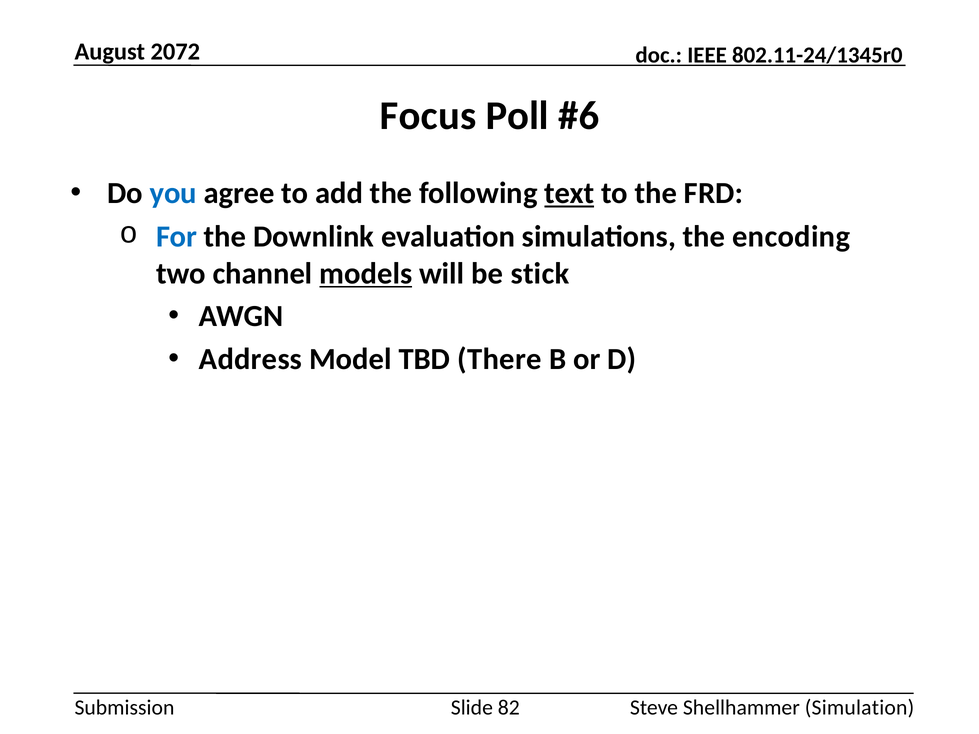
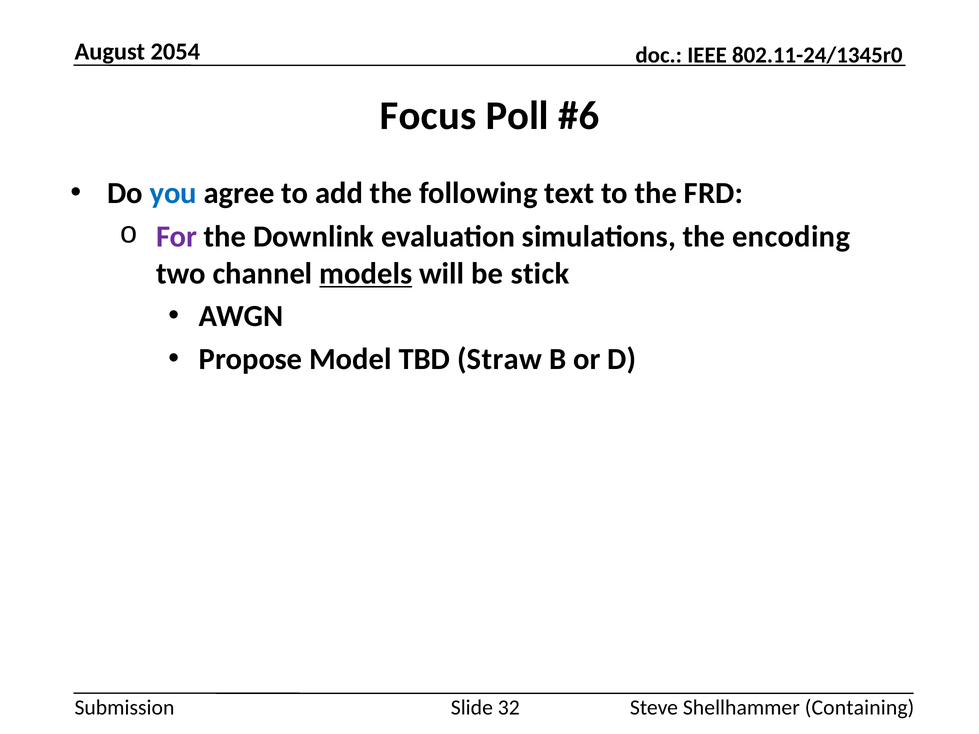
2072: 2072 -> 2054 (175, 52)
text underline: present -> none (569, 193)
For colour: blue -> purple (177, 237)
Address: Address -> Propose (251, 359)
There: There -> Straw (500, 359)
82: 82 -> 32 (509, 708)
Simulation: Simulation -> Containing (860, 708)
